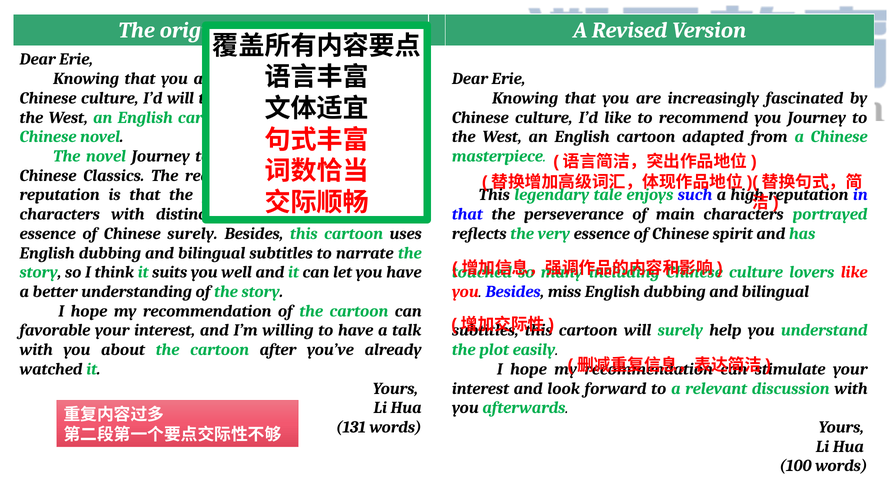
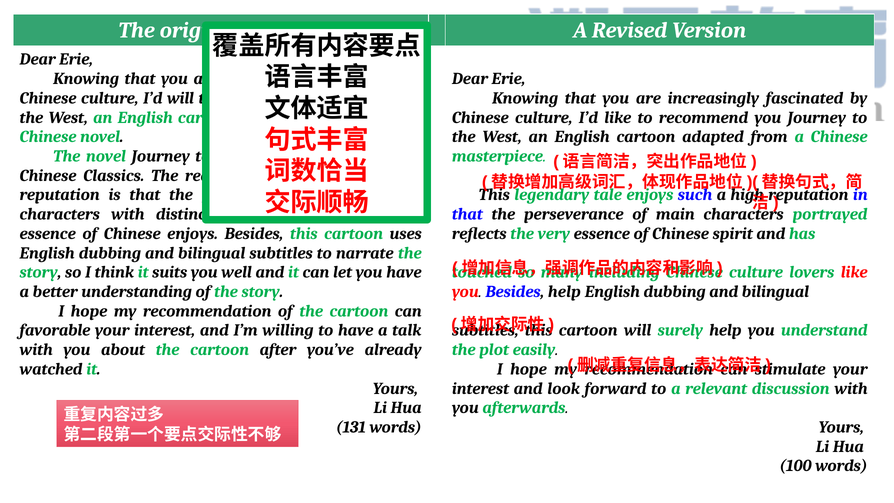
Chinese surely: surely -> enjoys (193, 234)
Besides miss: miss -> help (564, 292)
